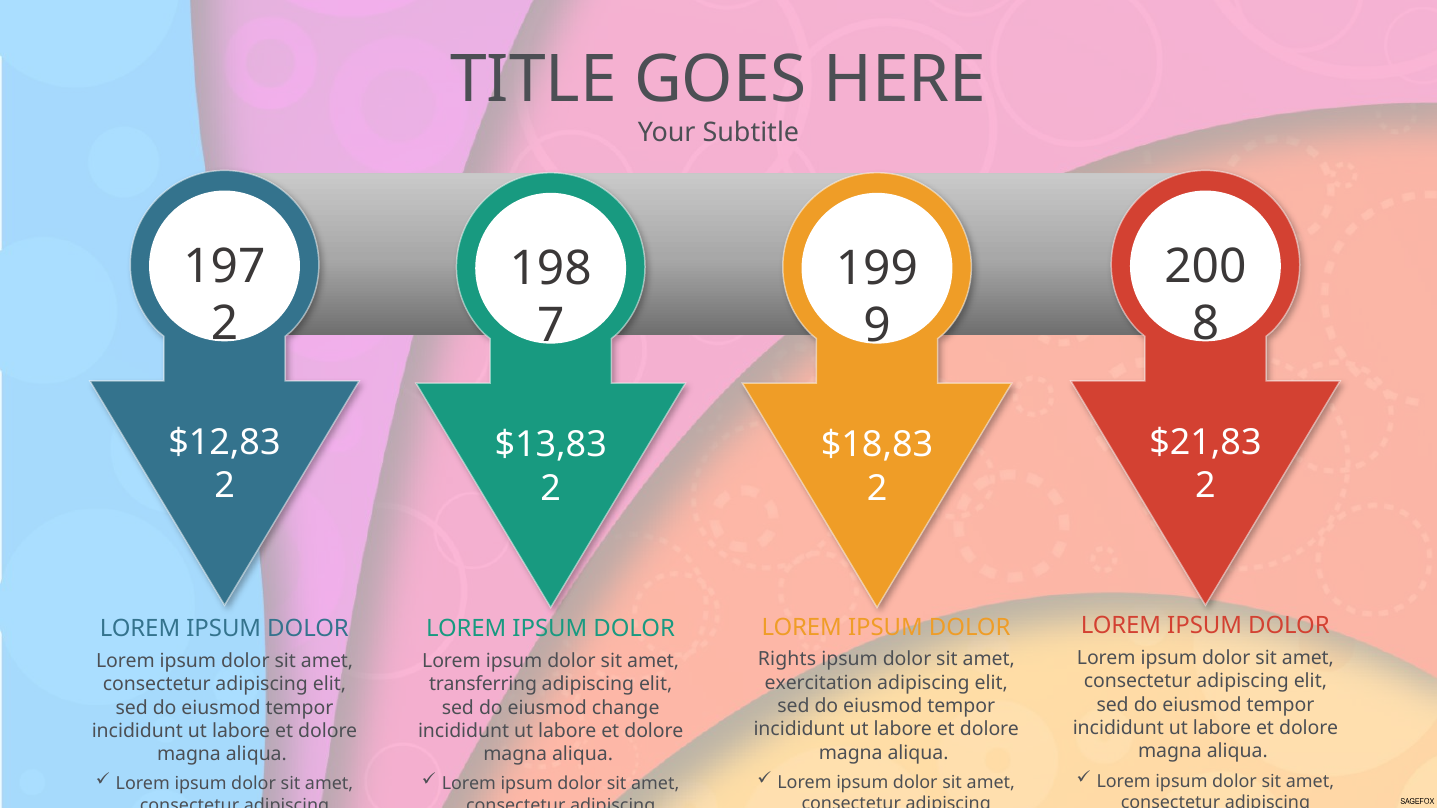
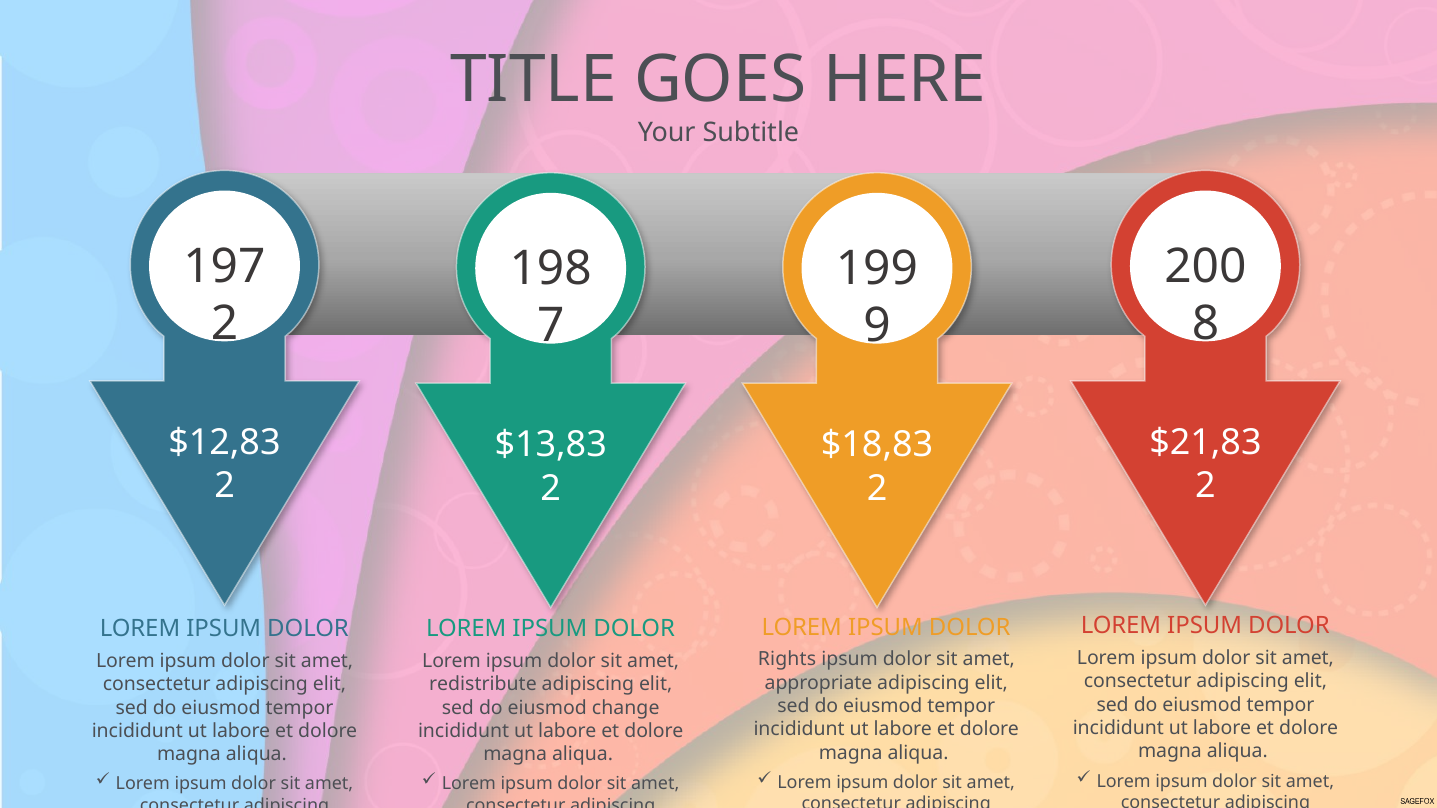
exercitation: exercitation -> appropriate (819, 683)
transferring: transferring -> redistribute (483, 684)
